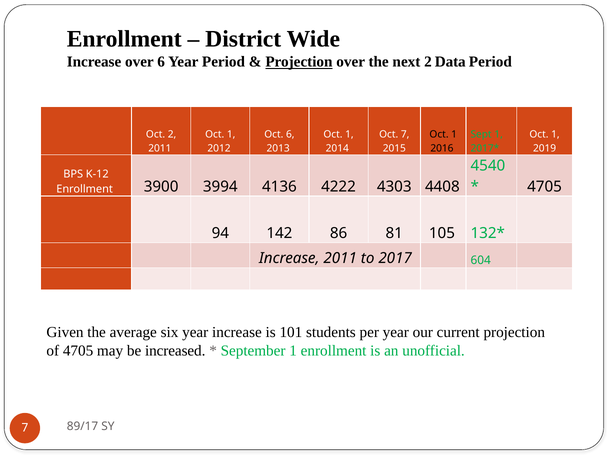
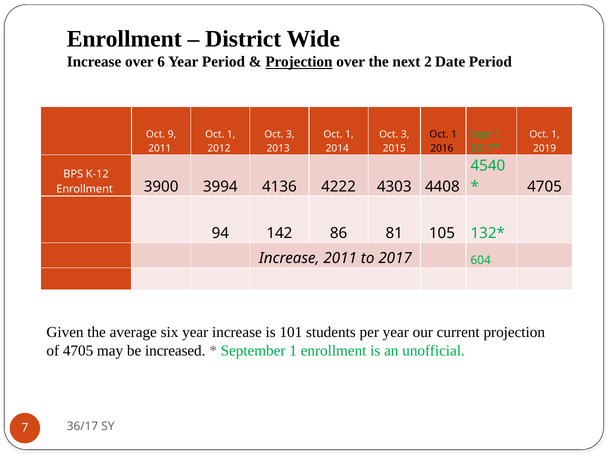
Data: Data -> Date (450, 62)
Oct 2: 2 -> 9 (172, 135)
6: 6 -> 3 (290, 135)
7: 7 -> 3 (405, 135)
89/17: 89/17 -> 36/17 (83, 426)
